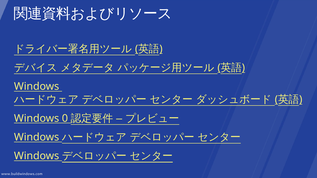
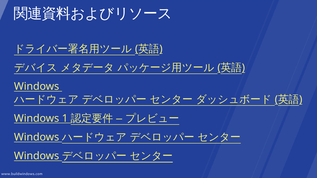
0: 0 -> 1 (65, 119)
